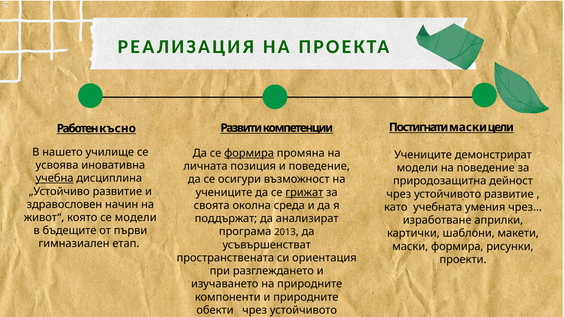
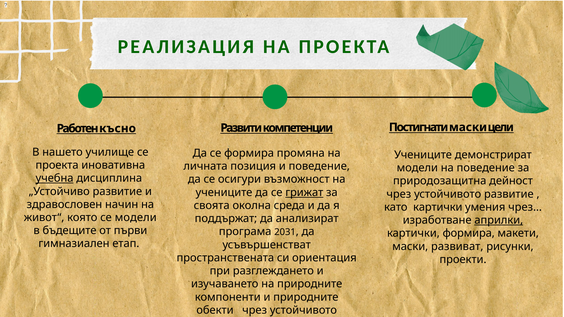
формира underline: present -> none (249, 153)
усвоява: усвоява -> проекта (57, 165)
като учебната: учебната -> картички (438, 207)
априлки underline: none -> present (499, 220)
2013: 2013 -> 2031 (285, 232)
картички шаблони: шаблони -> формира (469, 233)
маски формира: формира -> развиват (457, 247)
